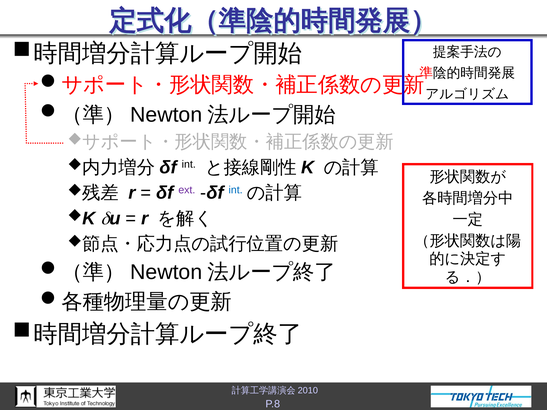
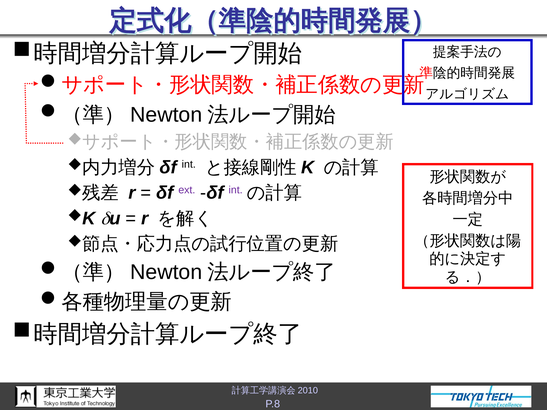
int colour: blue -> purple (236, 190)
